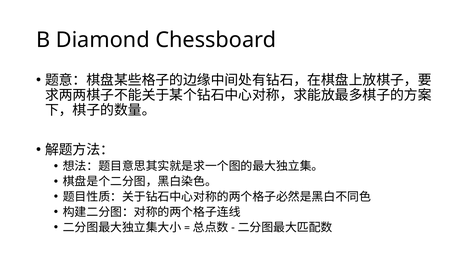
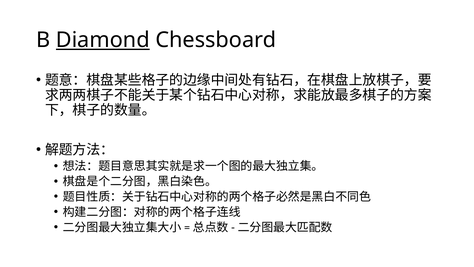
Diamond underline: none -> present (103, 40)
